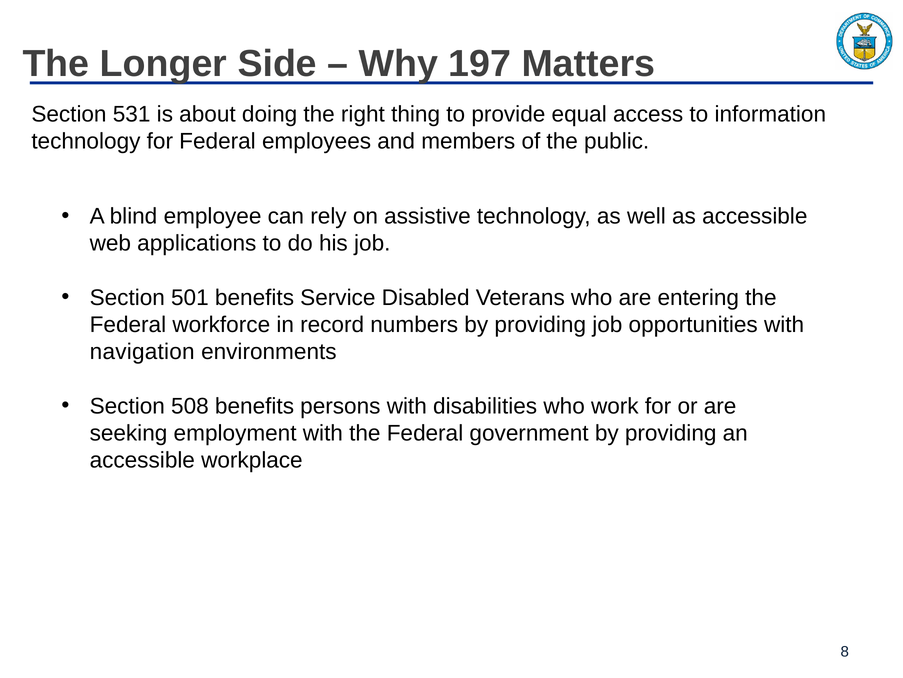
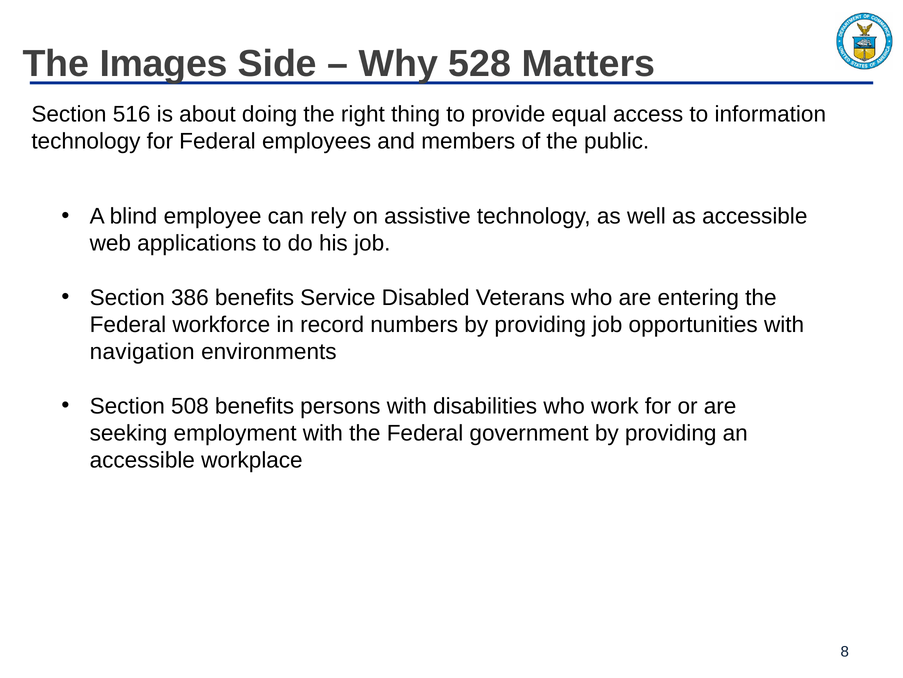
Longer: Longer -> Images (164, 64)
197: 197 -> 528 (480, 64)
531: 531 -> 516 (132, 114)
501: 501 -> 386 (190, 297)
